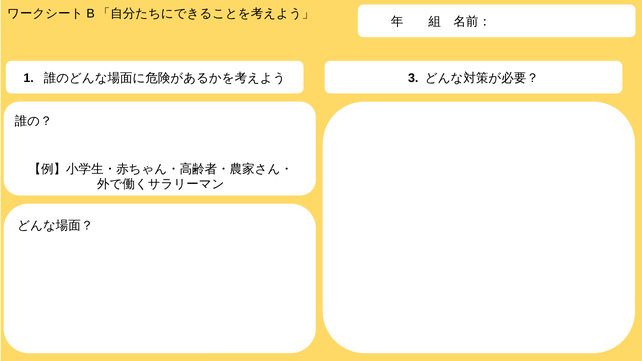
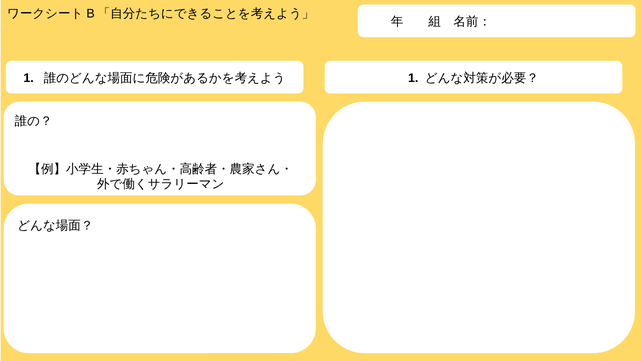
3: 3 -> 1 (413, 78)
